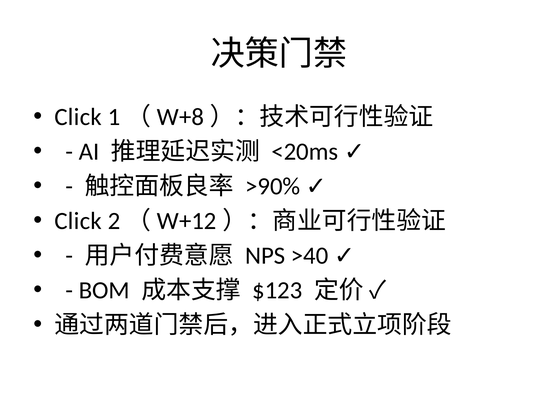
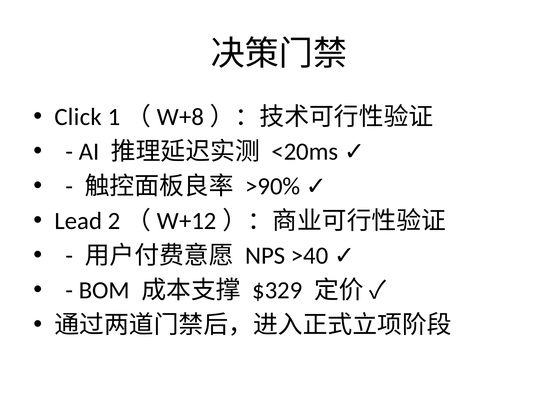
Click: Click -> Lead (78, 221)
$123: $123 -> $329 (277, 291)
